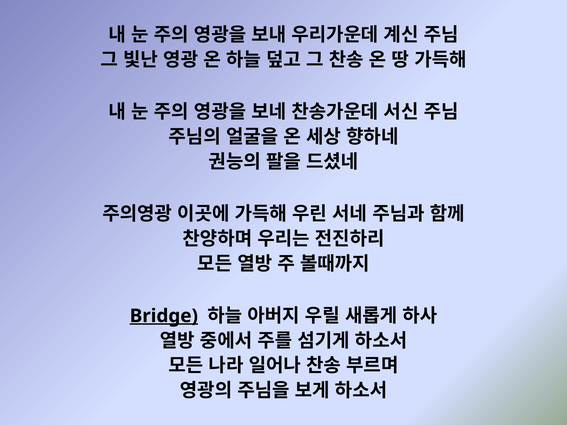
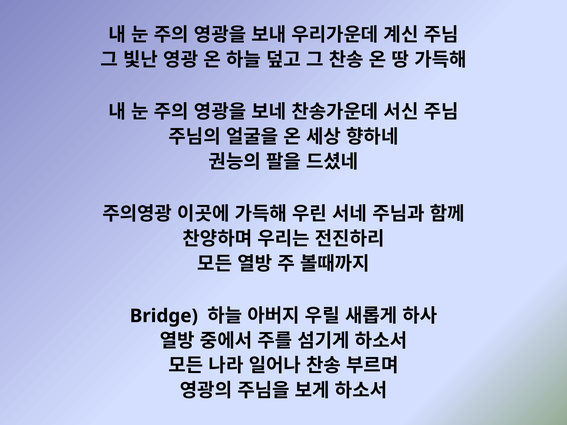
Bridge underline: present -> none (164, 316)
